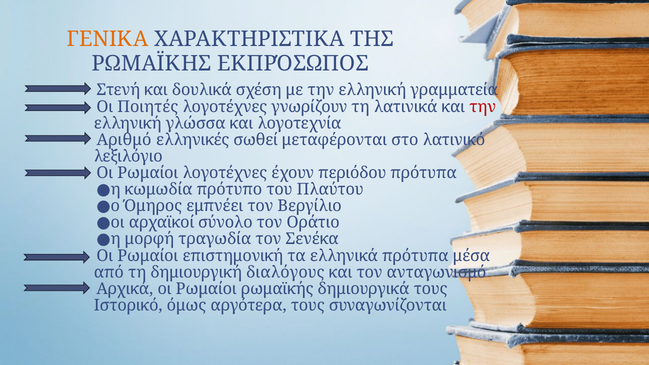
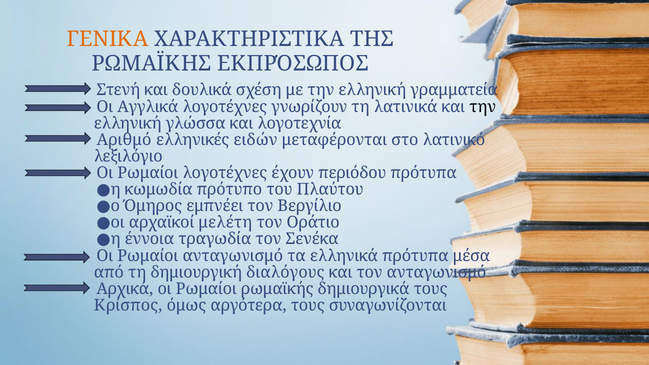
Ποιητές: Ποιητές -> Αγγλικά (148, 107)
την colour: red -> black (483, 107)
σωθεί: σωθεί -> ειδών (255, 140)
σύνολο: σύνολο -> μελέτη (225, 223)
μορφή: μορφή -> έννοια (149, 239)
Ρωμαίοι επιστημονική: επιστημονική -> ανταγωνισμό (233, 256)
Ιστορικό: Ιστορικό -> Κρίσπος (128, 305)
